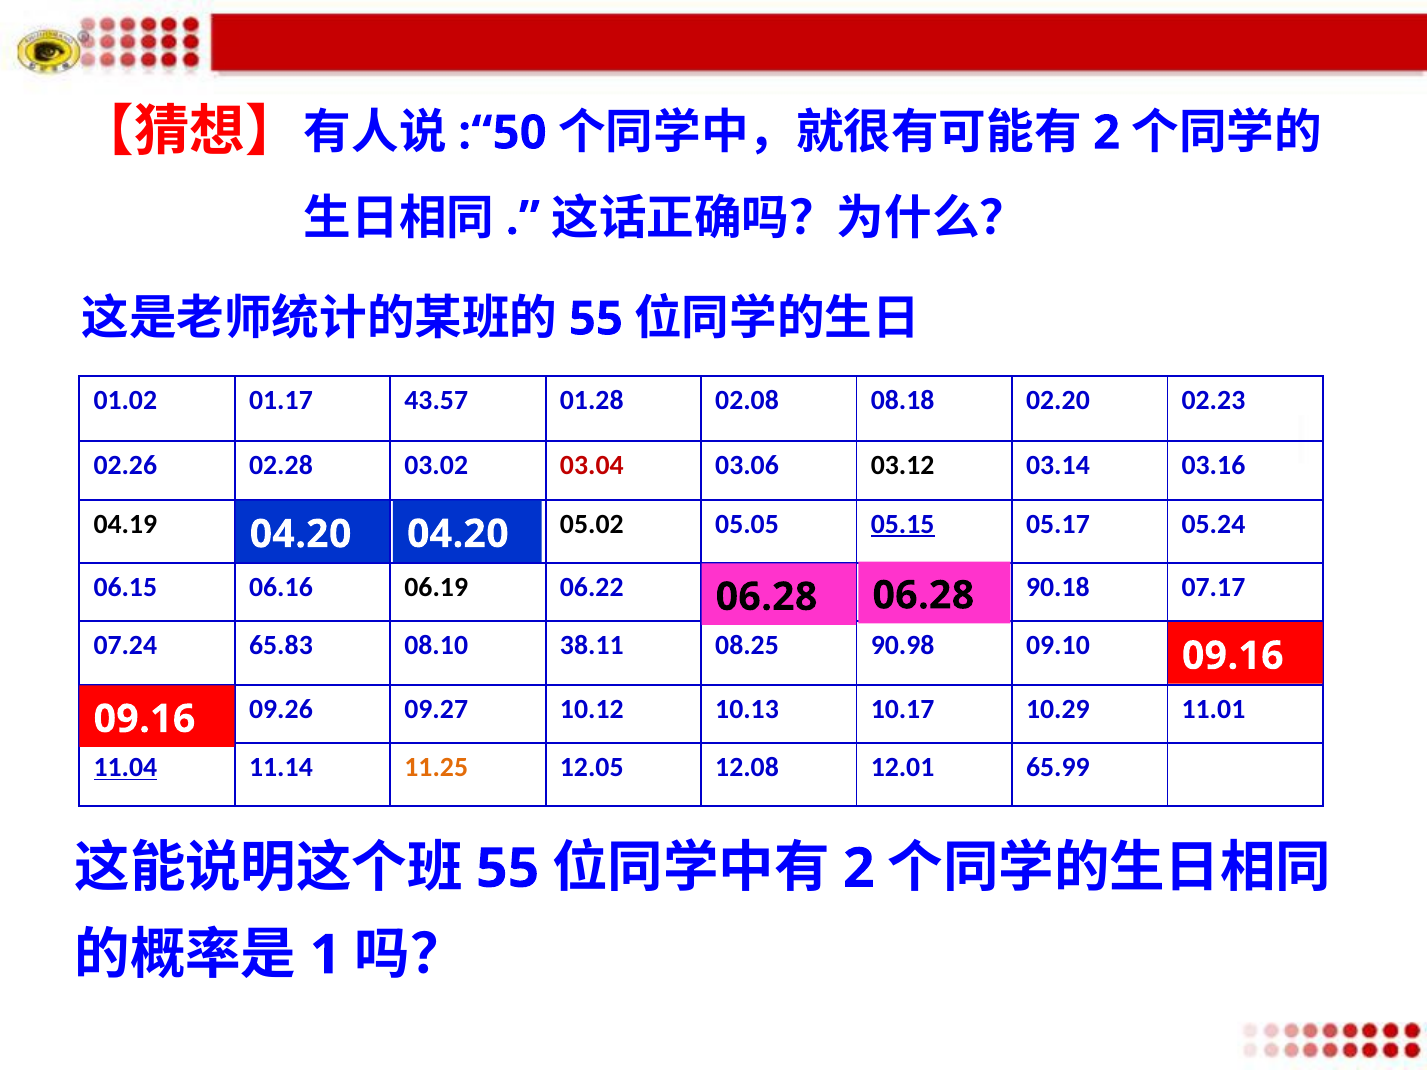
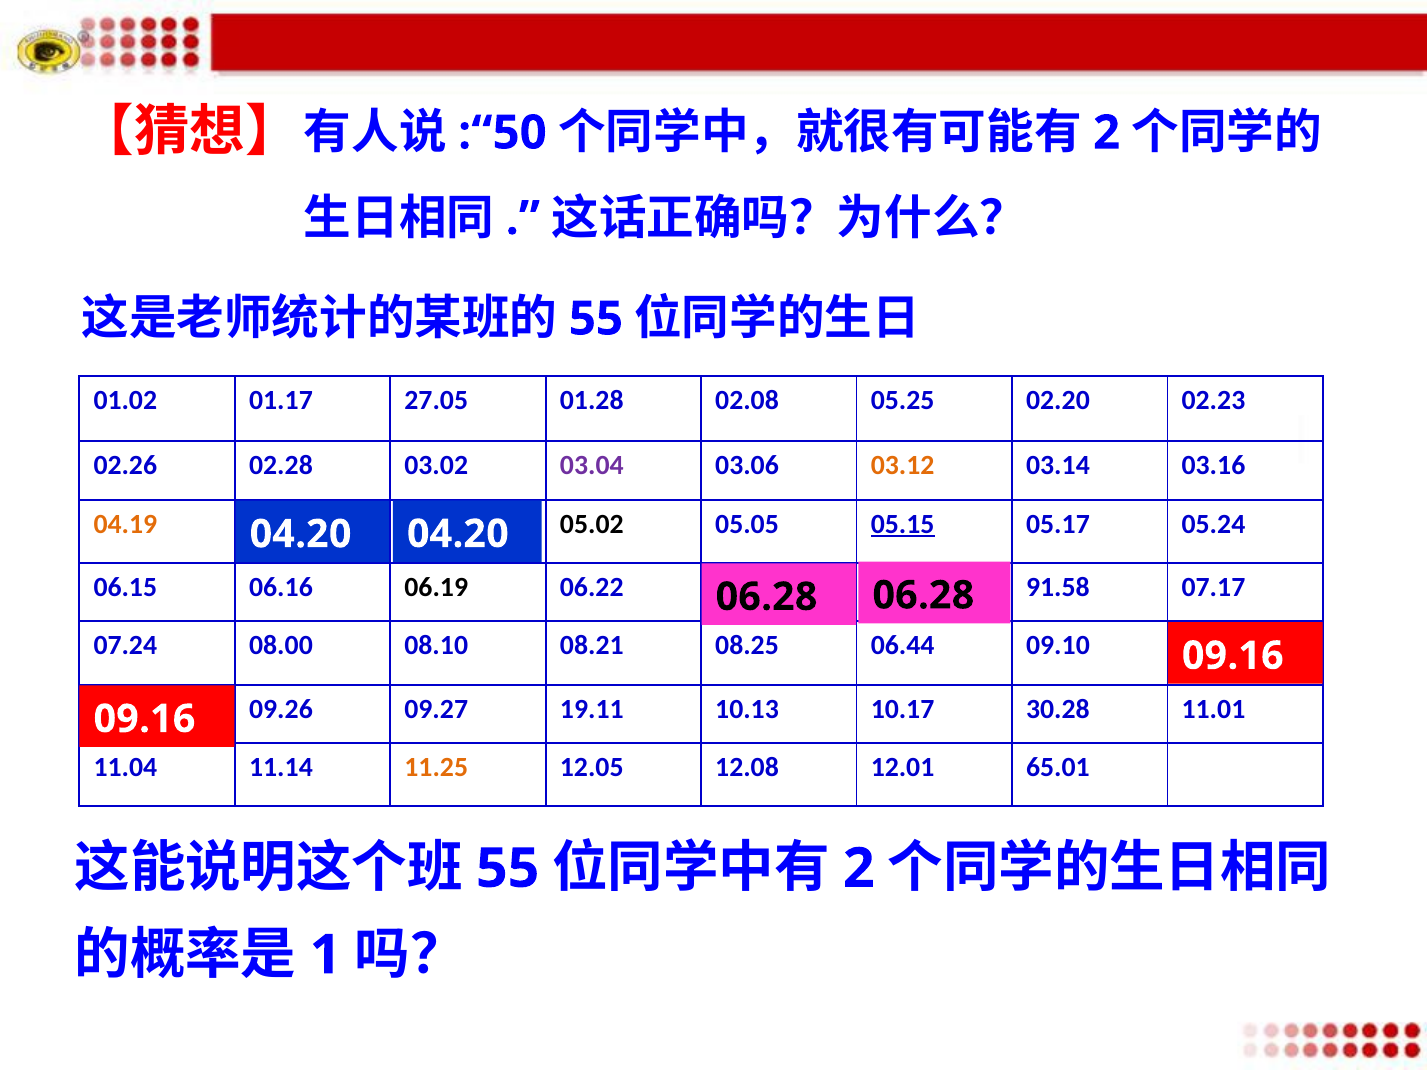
43.57: 43.57 -> 27.05 (436, 401)
08.18: 08.18 -> 05.25 (903, 401)
03.04 colour: red -> purple (592, 466)
03.12 colour: black -> orange (903, 466)
04.19 colour: black -> orange (125, 524)
90.18: 90.18 -> 91.58 (1058, 588)
65.83: 65.83 -> 08.00 (281, 646)
38.11: 38.11 -> 08.21 (592, 646)
90.98: 90.98 -> 06.44 (903, 646)
10.12: 10.12 -> 19.11 (592, 709)
10.29: 10.29 -> 30.28 (1058, 709)
11.04 underline: present -> none (125, 768)
65.99: 65.99 -> 65.01 (1058, 768)
